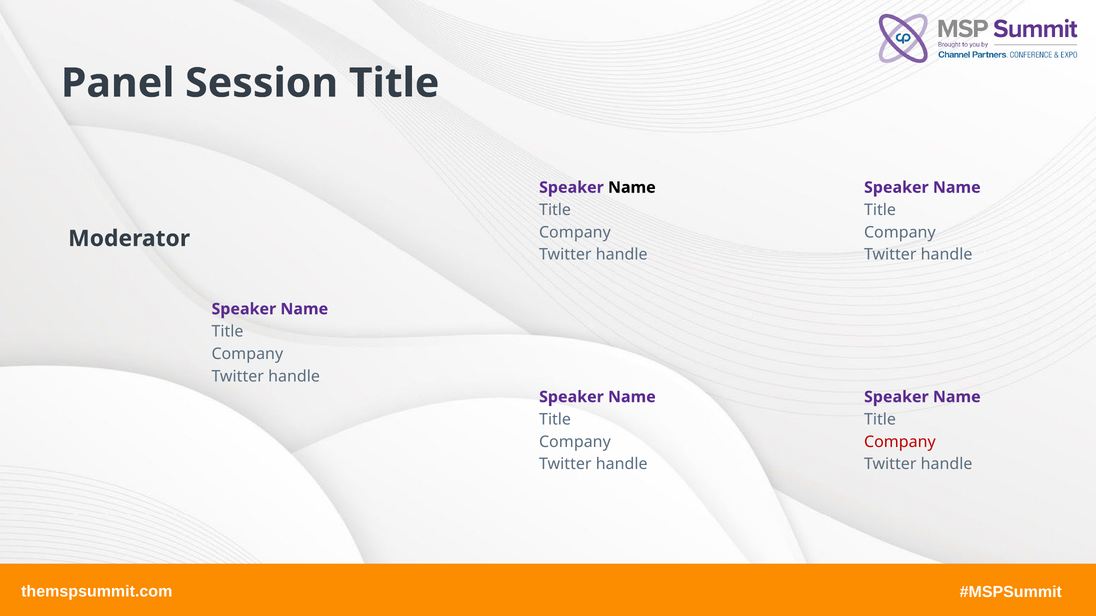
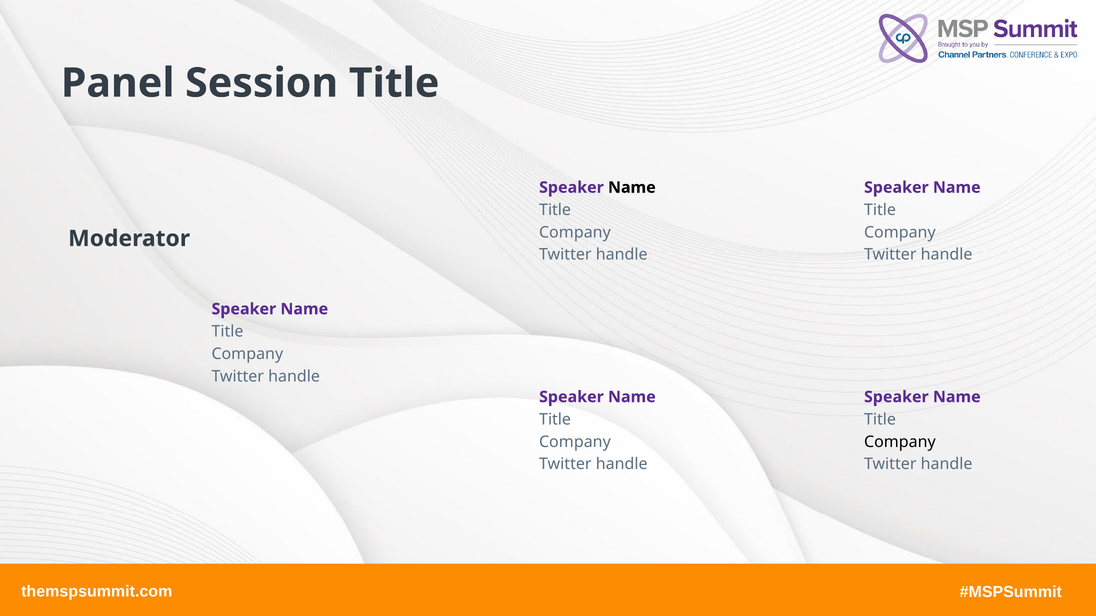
Company colour: red -> black (900, 442)
